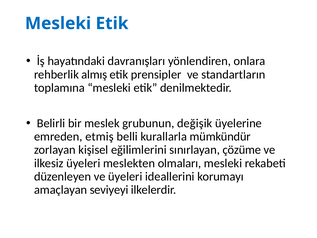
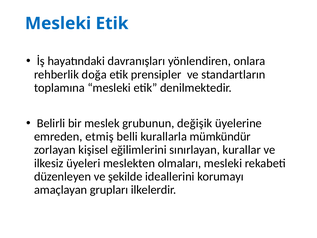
almış: almış -> doğa (94, 74)
çözüme: çözüme -> kurallar (242, 150)
ve üyeleri: üyeleri -> şekilde (125, 176)
seviyeyi: seviyeyi -> grupları (109, 190)
